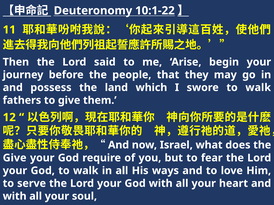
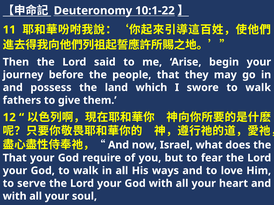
Give: Give -> That (15, 158)
